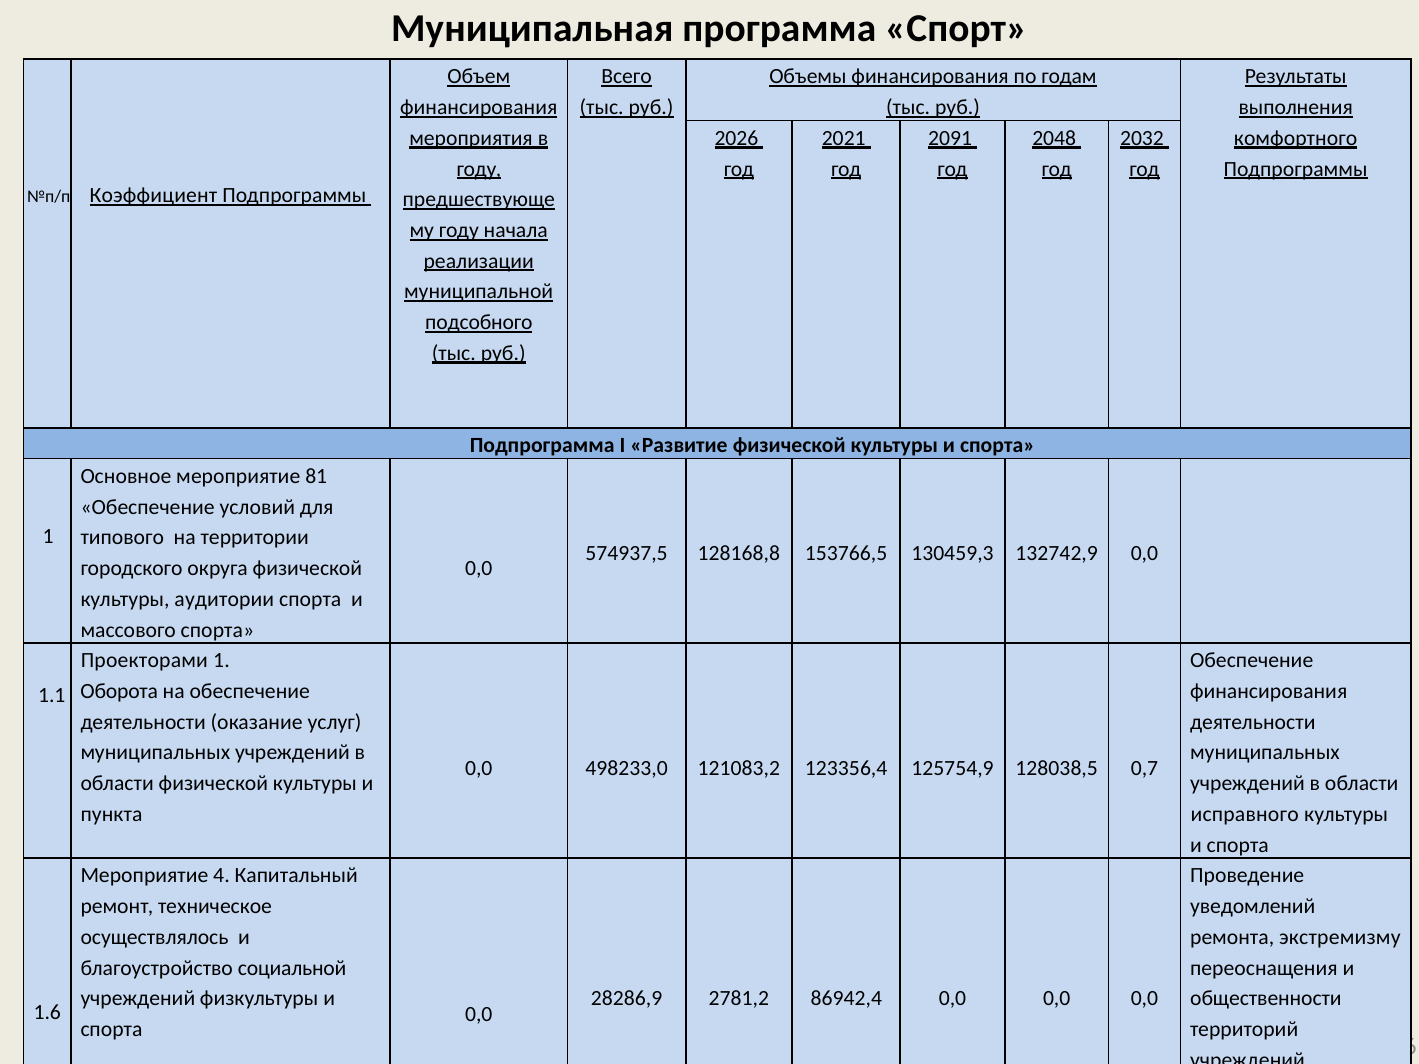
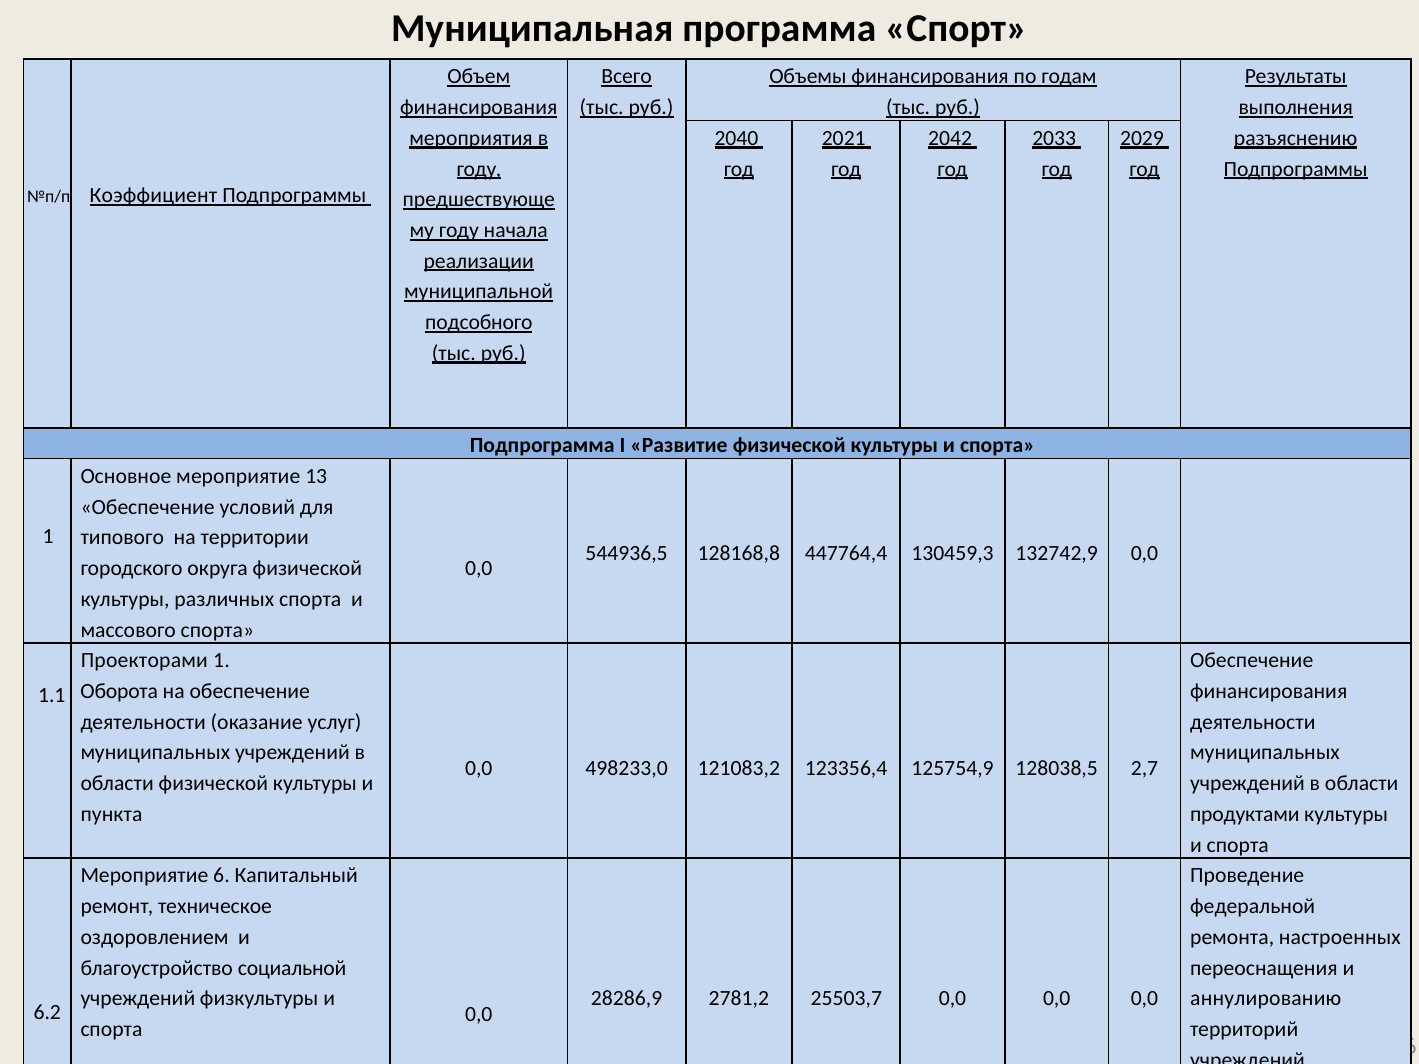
2026: 2026 -> 2040 (736, 138)
2091: 2091 -> 2042 (950, 138)
2048: 2048 -> 2033 (1054, 138)
2032: 2032 -> 2029 (1142, 138)
комфортного: комфортного -> разъяснению (1296, 138)
81: 81 -> 13 (316, 476)
574937,5: 574937,5 -> 544936,5 (627, 553)
153766,5: 153766,5 -> 447764,4 (846, 553)
аудитории: аудитории -> различных (224, 599)
0,7: 0,7 -> 2,7 (1144, 768)
исправного: исправного -> продуктами (1245, 814)
4: 4 -> 6 (221, 876)
уведомлений: уведомлений -> федеральной (1253, 907)
осуществлялось: осуществлялось -> оздоровлением (154, 937)
экстремизму: экстремизму -> настроенных (1340, 937)
86942,4: 86942,4 -> 25503,7 (846, 999)
общественности: общественности -> аннулированию (1266, 999)
1.6: 1.6 -> 6.2 (47, 1012)
